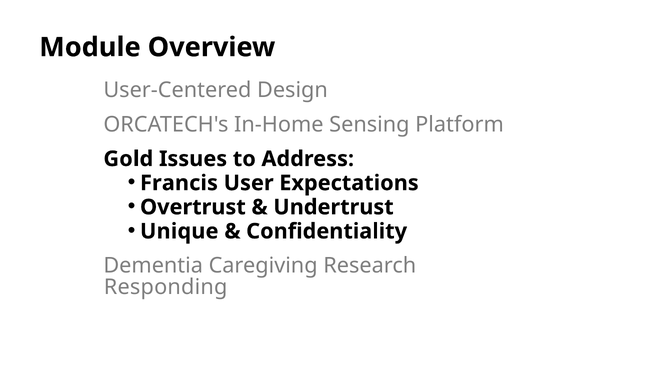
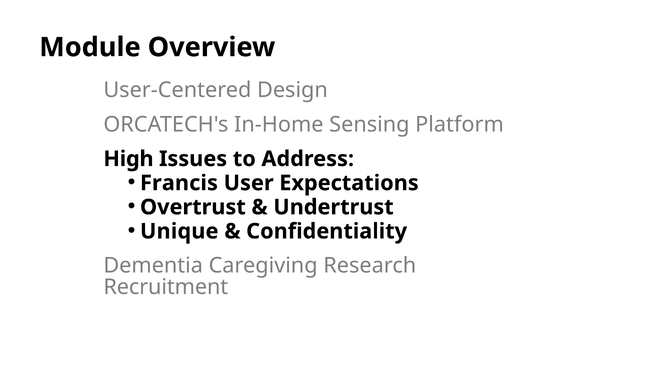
Gold: Gold -> High (128, 159)
Responding: Responding -> Recruitment (166, 287)
